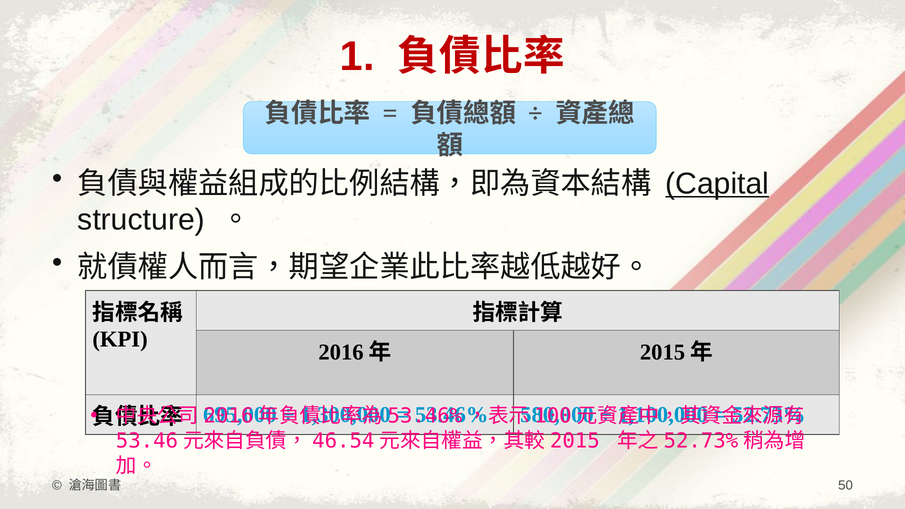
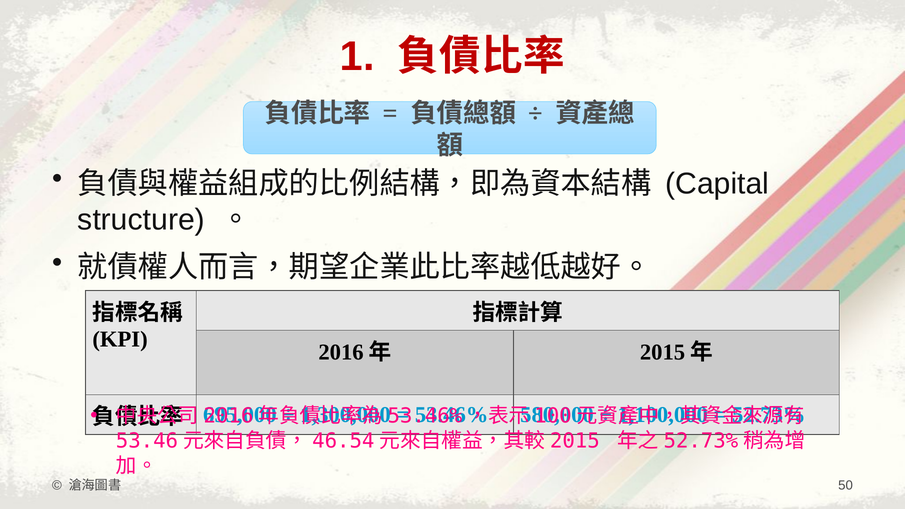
Capital underline: present -> none (717, 184)
